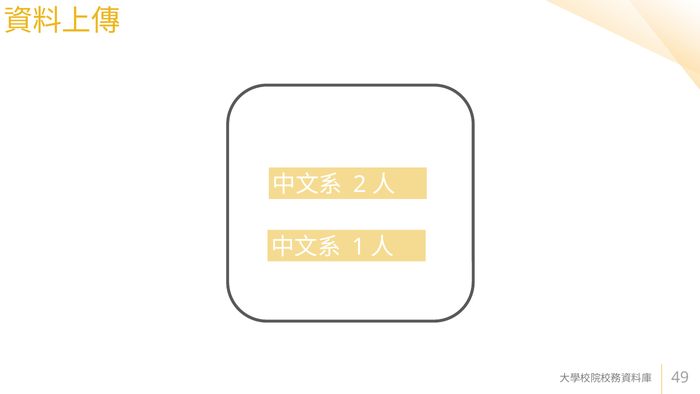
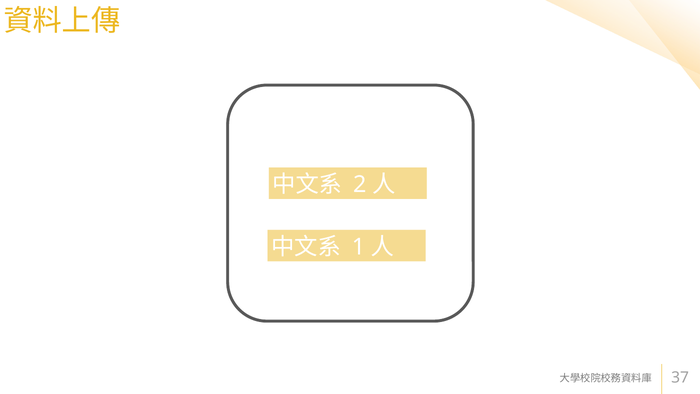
49: 49 -> 37 (680, 377)
